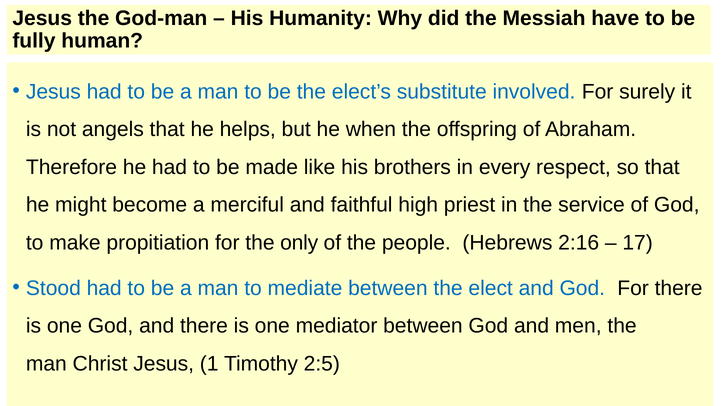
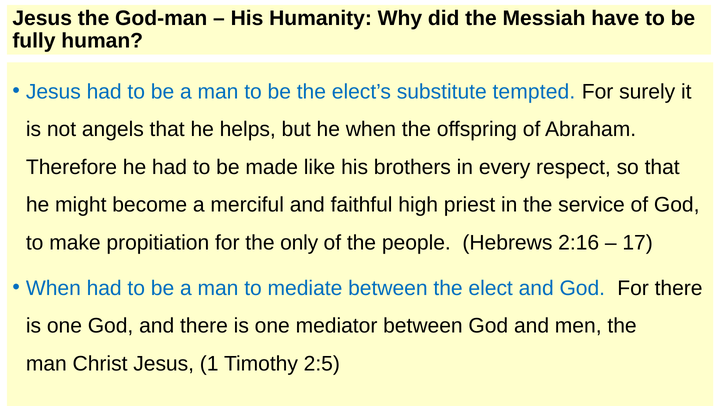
involved: involved -> tempted (534, 92)
Stood: Stood -> When (53, 288)
